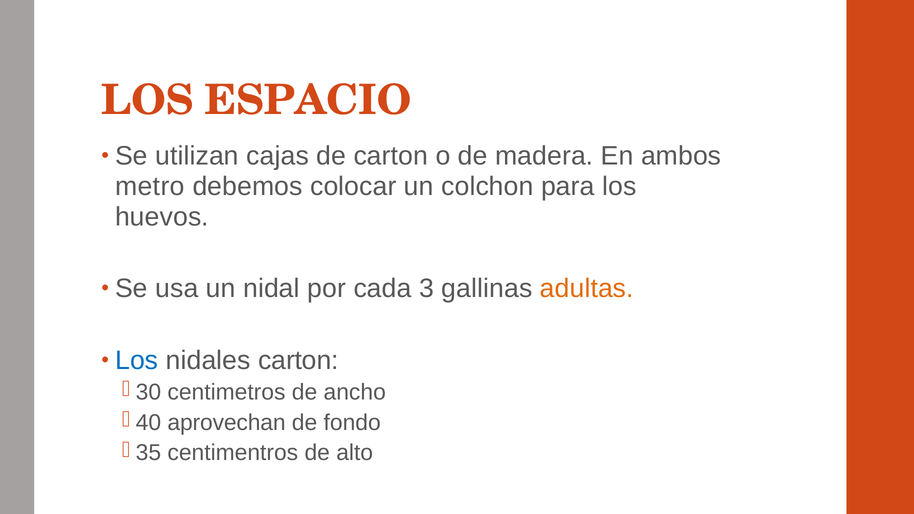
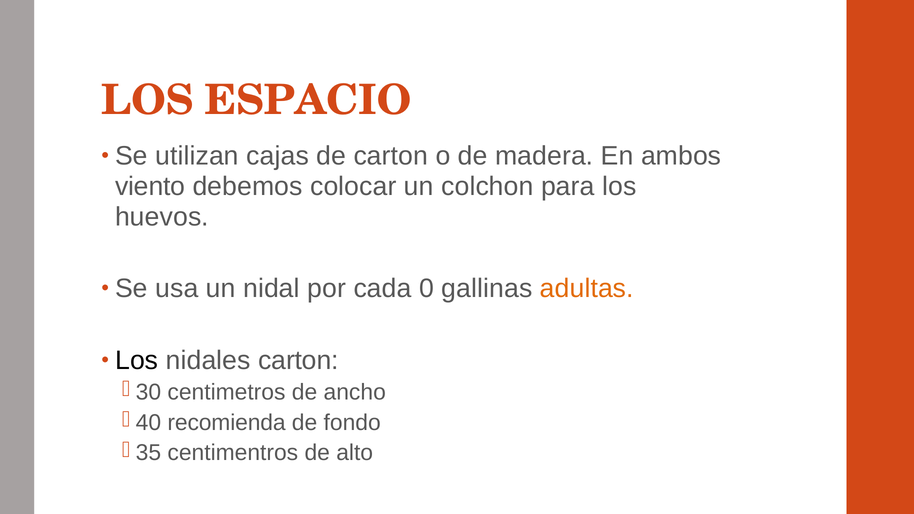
metro: metro -> viento (150, 186)
3: 3 -> 0 (426, 289)
Los colour: blue -> black (137, 360)
aprovechan: aprovechan -> recomienda (227, 423)
